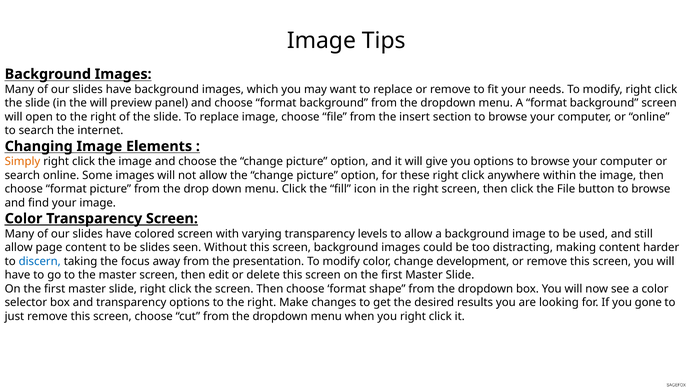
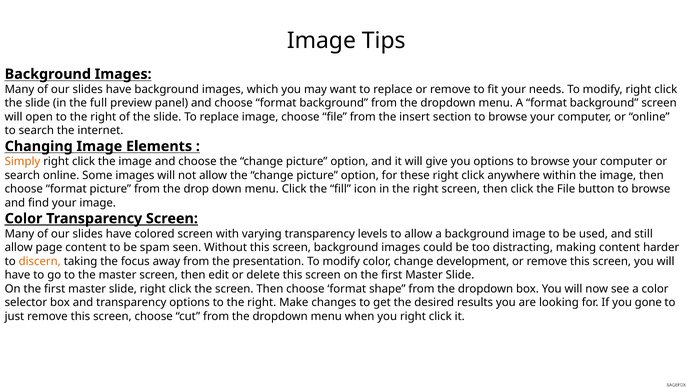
the will: will -> full (99, 103)
be slides: slides -> spam (155, 247)
discern colour: blue -> orange (40, 261)
